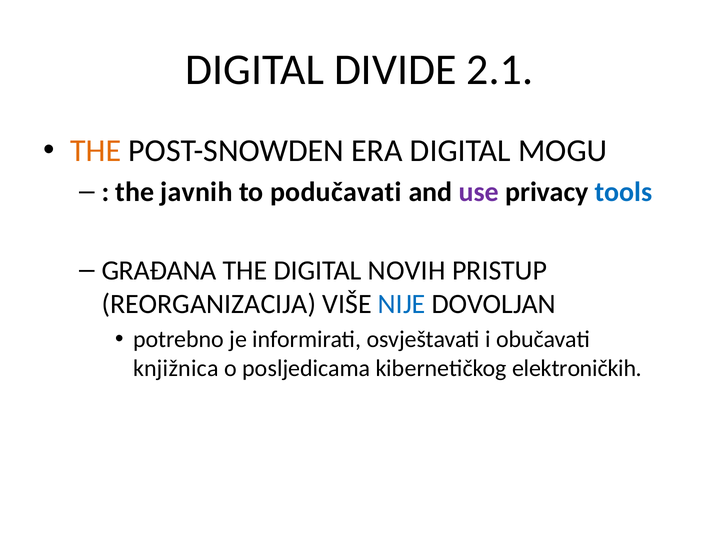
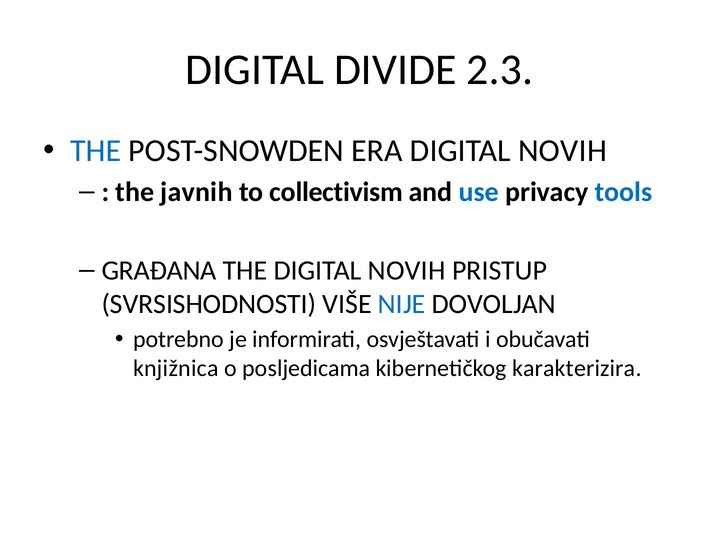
2.1: 2.1 -> 2.3 (500, 70)
THE colour: orange -> blue (96, 151)
ERA DIGITAL MOGU: MOGU -> NOVIH (563, 151)
podučavati: podučavati -> collectivism (336, 192)
use colour: purple -> blue (479, 192)
REORGANIZACIJA: REORGANIZACIJA -> SVRSISHODNOSTI (209, 304)
elektroničkih: elektroničkih -> karakterizira (577, 368)
